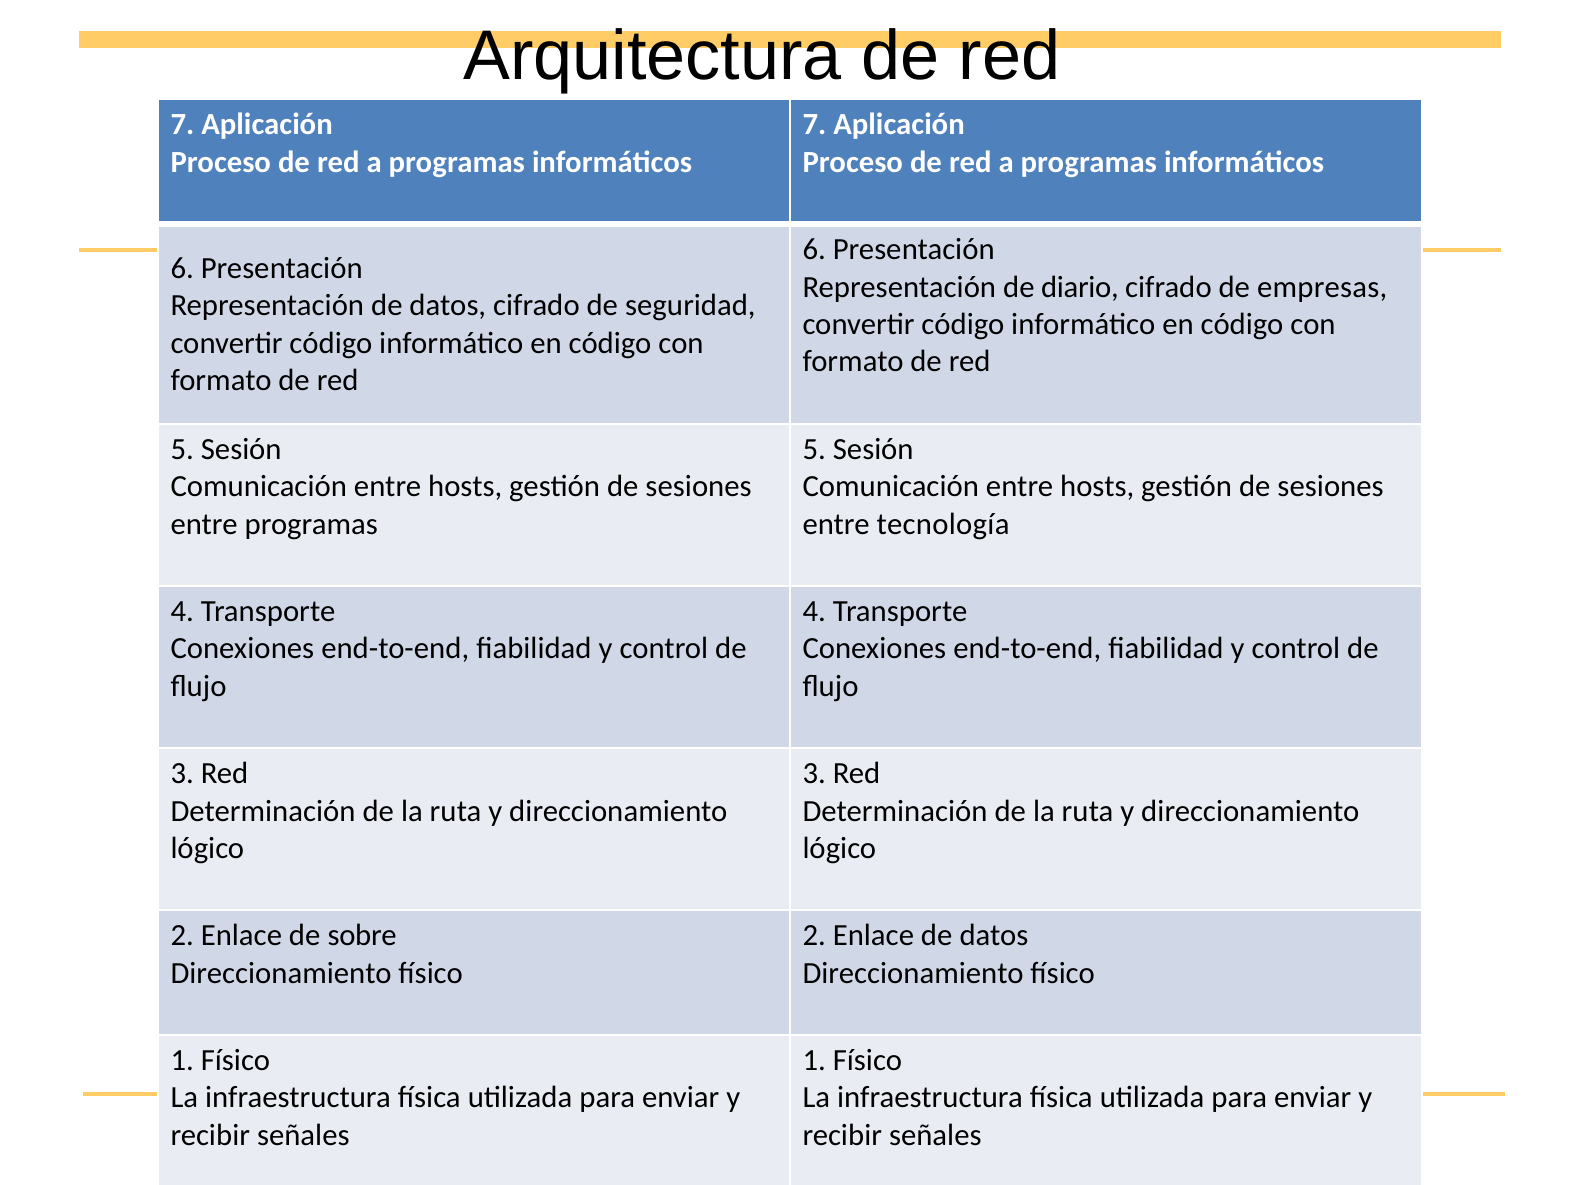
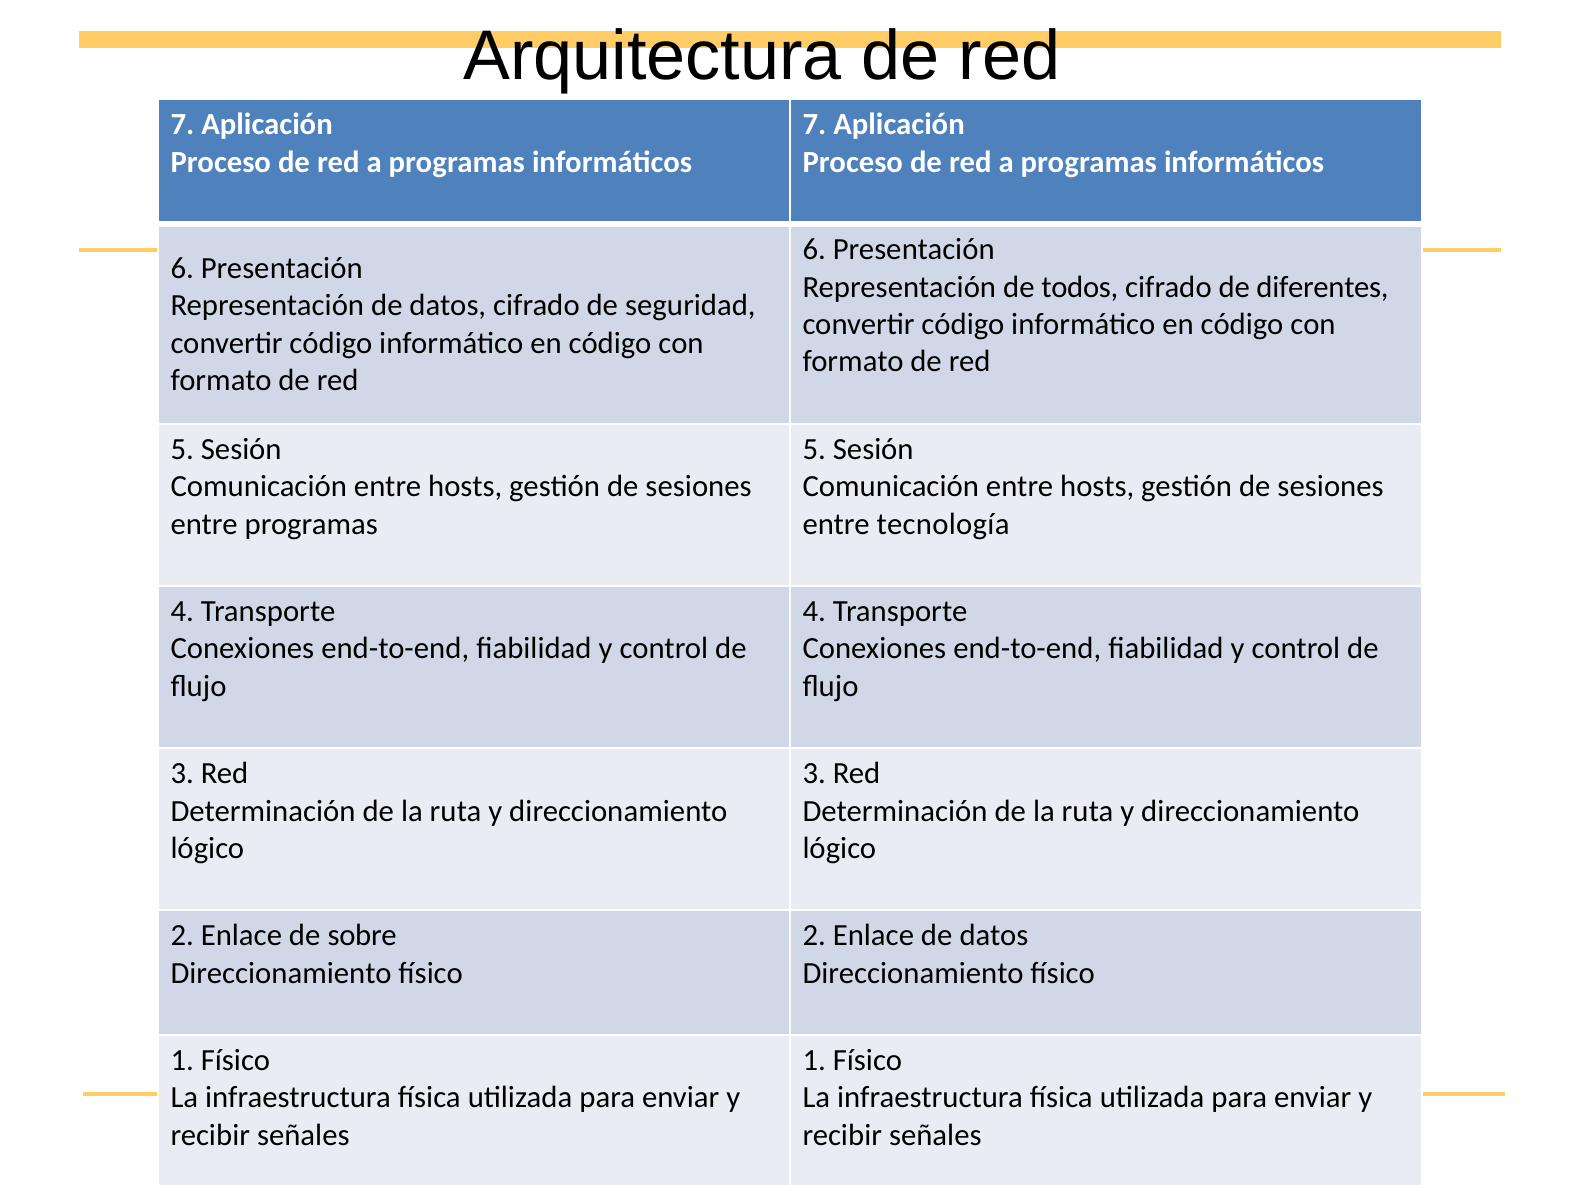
diario: diario -> todos (1080, 287)
empresas: empresas -> diferentes (1323, 287)
